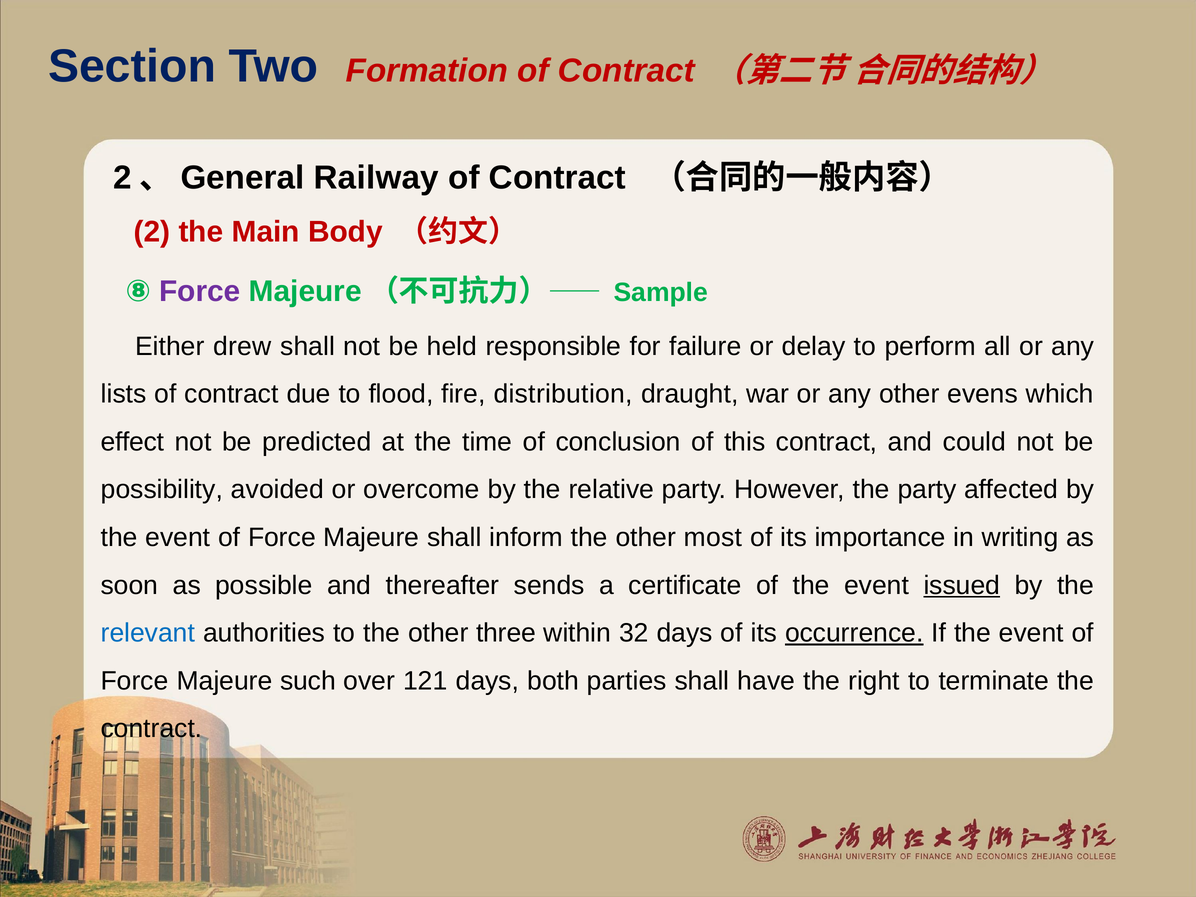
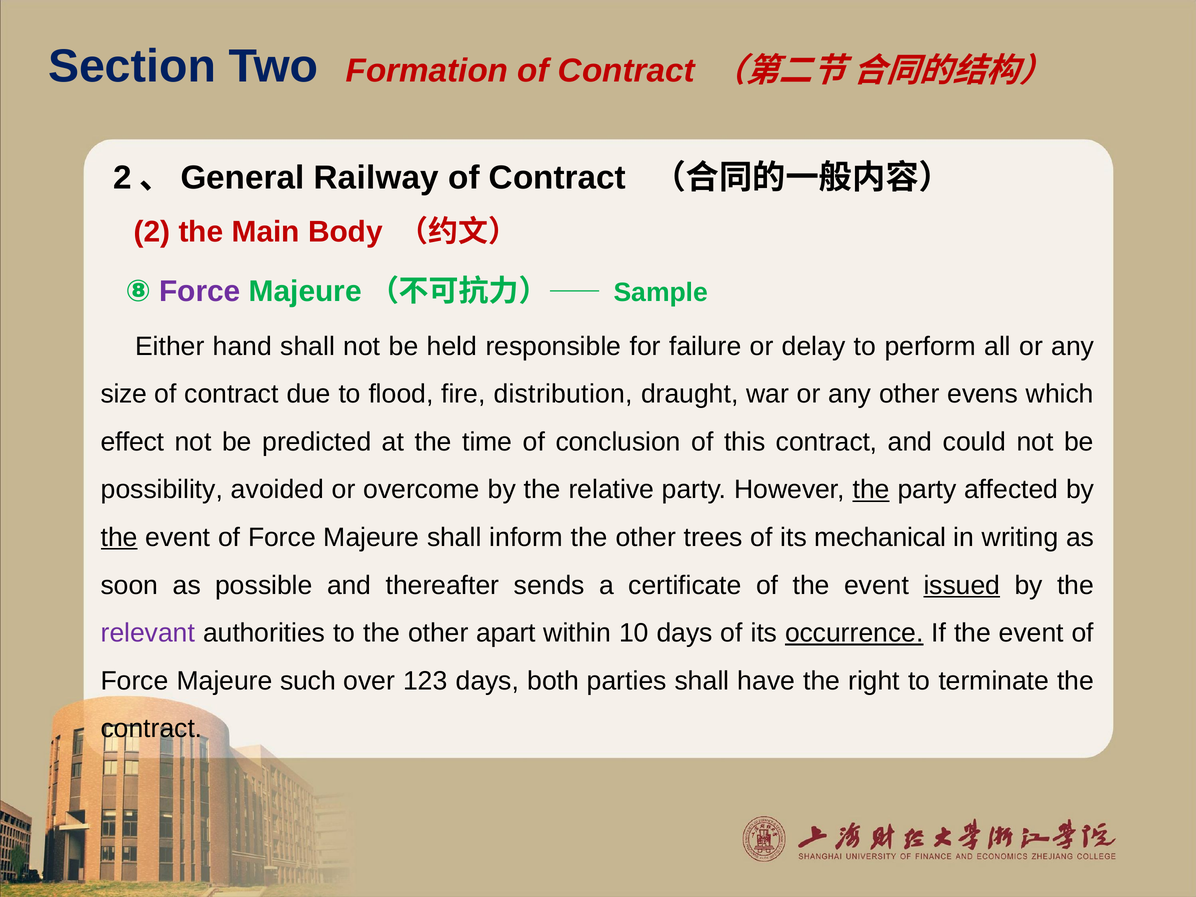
drew: drew -> hand (242, 346)
lists: lists -> size (124, 394)
the underline: none -> present (871, 490)
the underline: none -> present (119, 537)
most: most -> trees (713, 537)
importance: importance -> mechanical (880, 537)
relevant colour: blue -> purple (148, 633)
three: three -> apart (506, 633)
32: 32 -> 10 (634, 633)
121: 121 -> 123 (425, 681)
